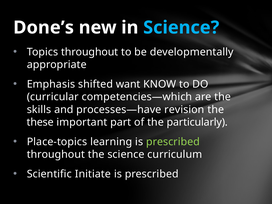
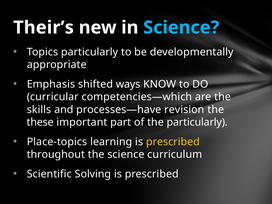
Done’s: Done’s -> Their’s (44, 28)
Topics throughout: throughout -> particularly (90, 52)
want: want -> ways (128, 84)
prescribed colour: light green -> yellow (173, 142)
Initiate: Initiate -> Solving (93, 174)
